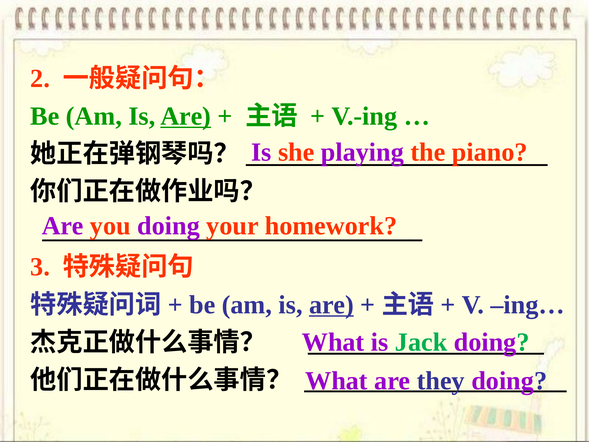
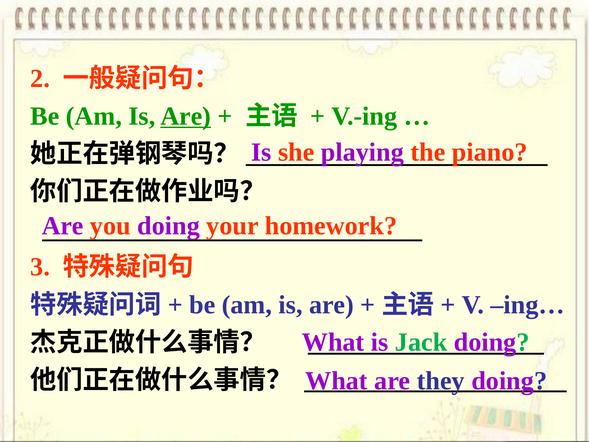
are underline: present -> none (331, 305)
